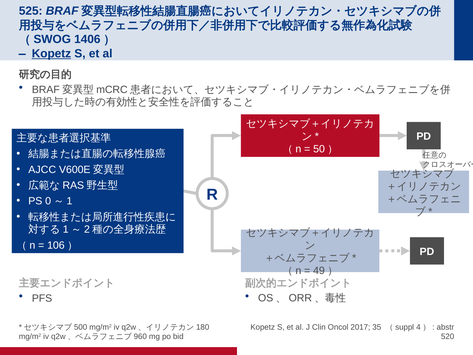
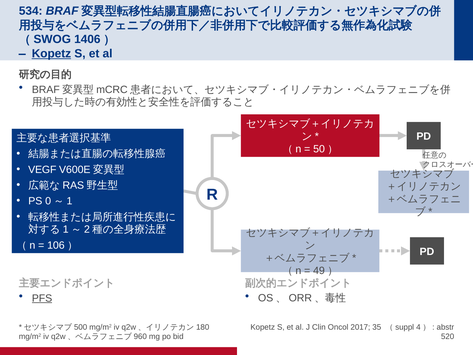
525: 525 -> 534 (31, 11)
AJCC: AJCC -> VEGF (42, 169)
PFS underline: none -> present (42, 298)
